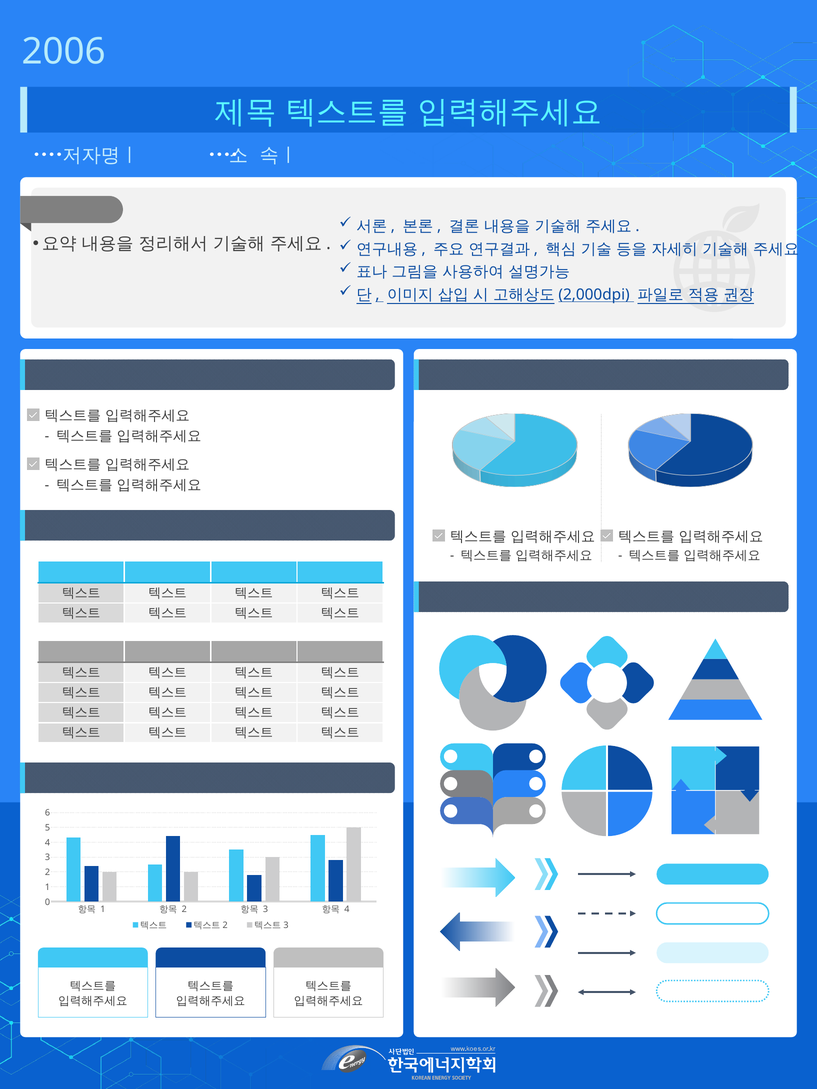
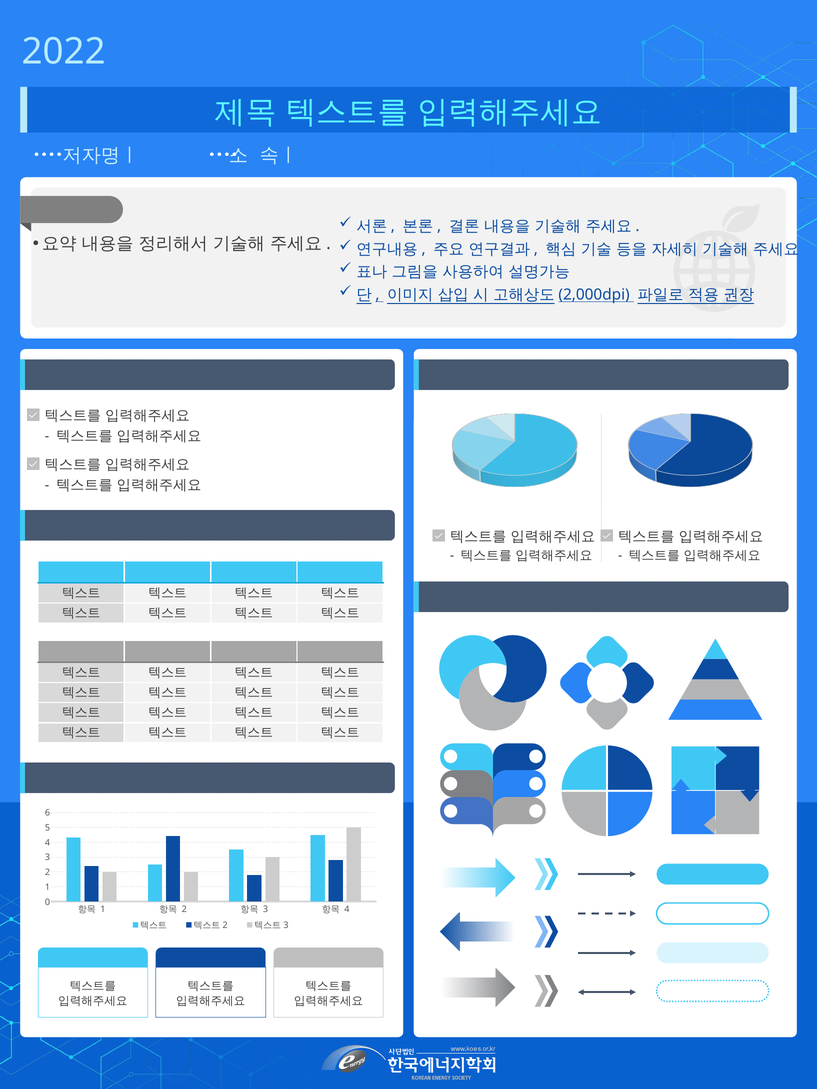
2006: 2006 -> 2022 (64, 51)
